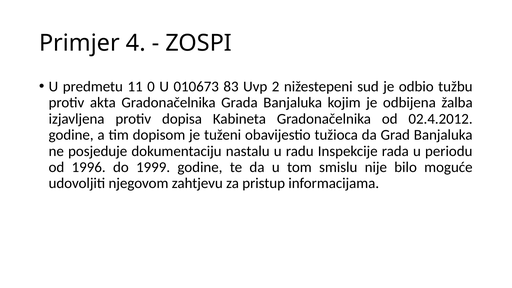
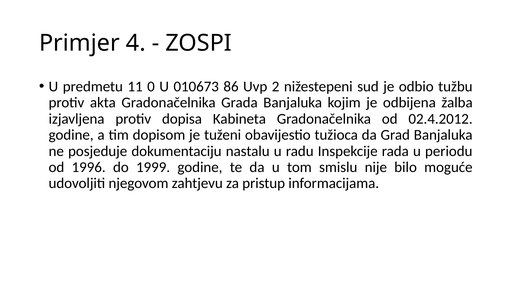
83: 83 -> 86 (231, 87)
